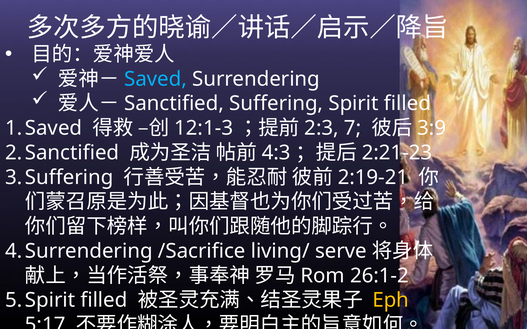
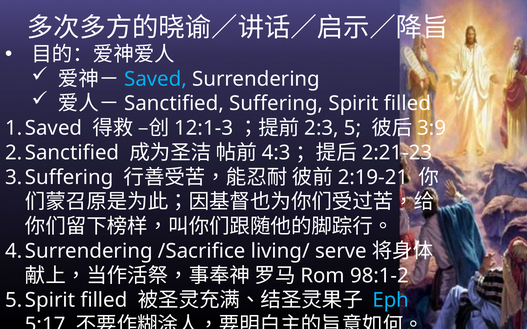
7: 7 -> 5 (353, 128)
26:1-2: 26:1-2 -> 98:1-2 (379, 276)
Eph colour: yellow -> light blue (391, 301)
